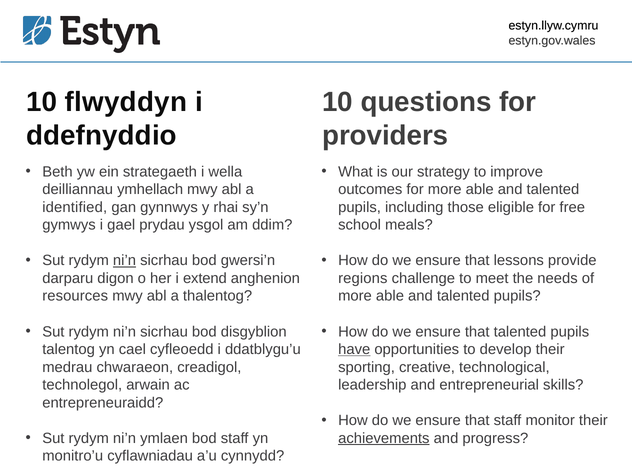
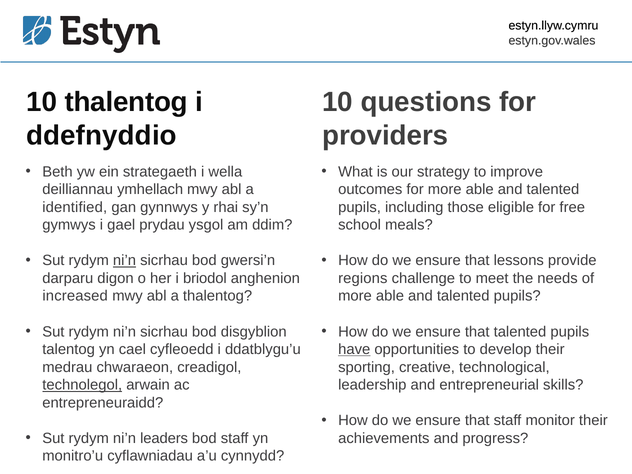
10 flwyddyn: flwyddyn -> thalentog (126, 102)
extend: extend -> briodol (205, 278)
resources: resources -> increased (75, 296)
technolegol underline: none -> present (82, 385)
ymlaen: ymlaen -> leaders (164, 438)
achievements underline: present -> none (384, 438)
